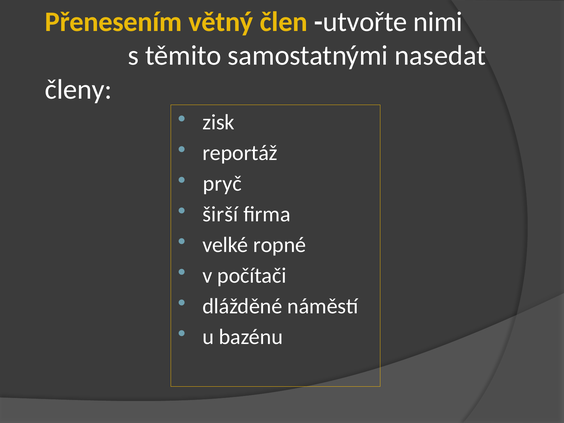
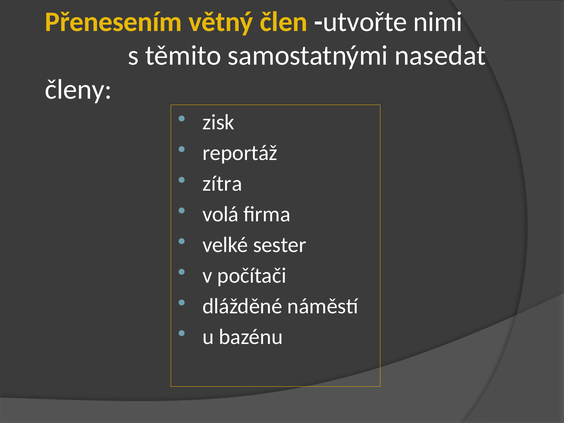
pryč: pryč -> zítra (222, 184)
širší: širší -> volá (221, 214)
ropné: ropné -> sester (280, 245)
